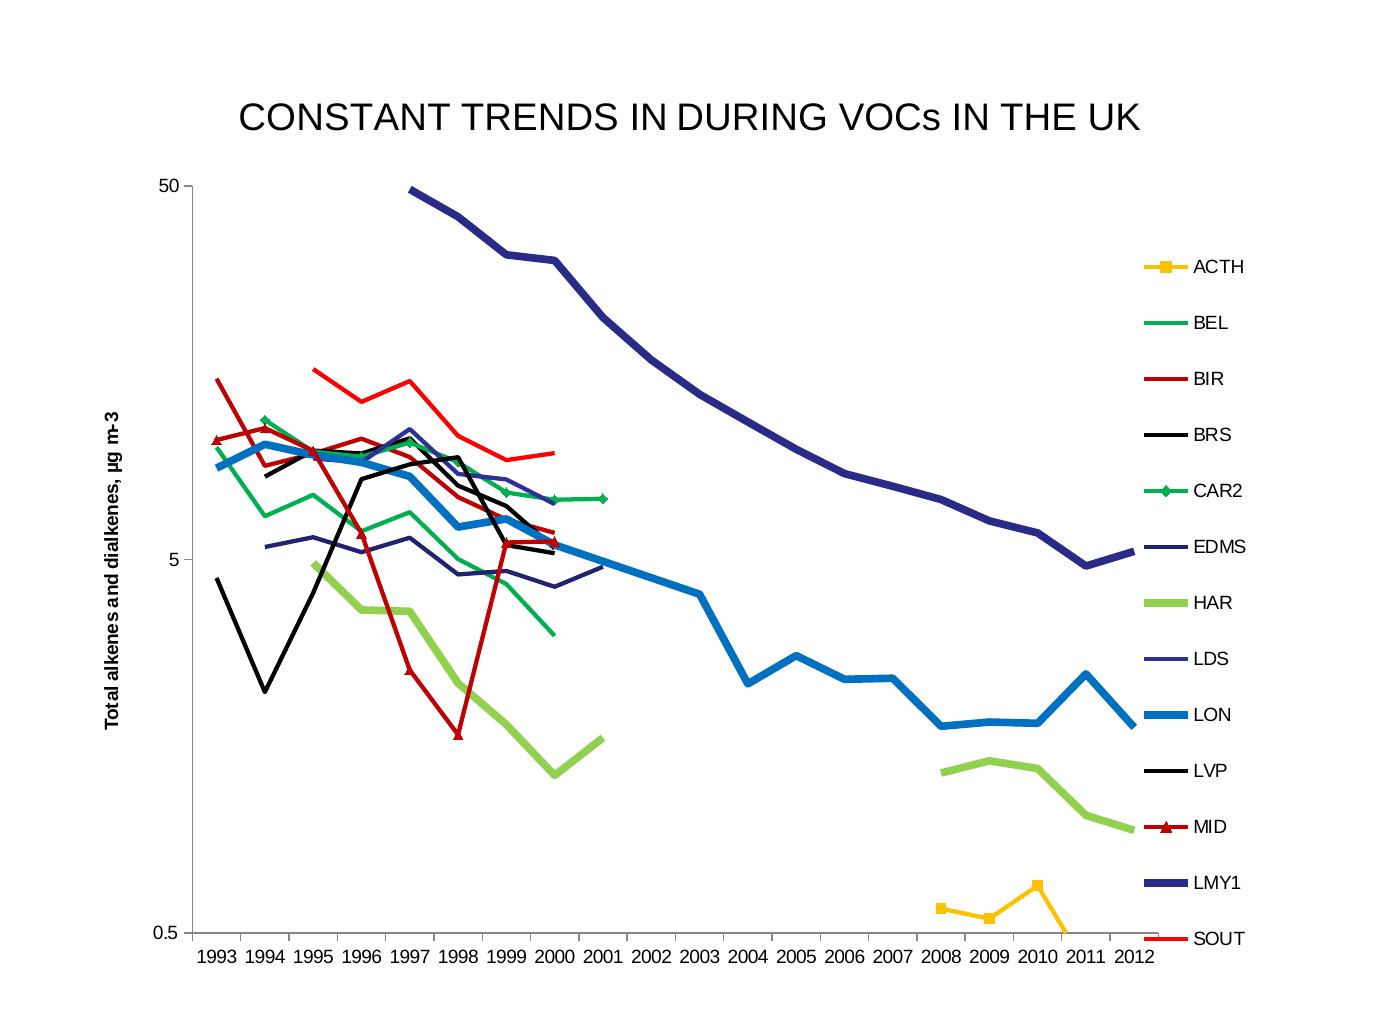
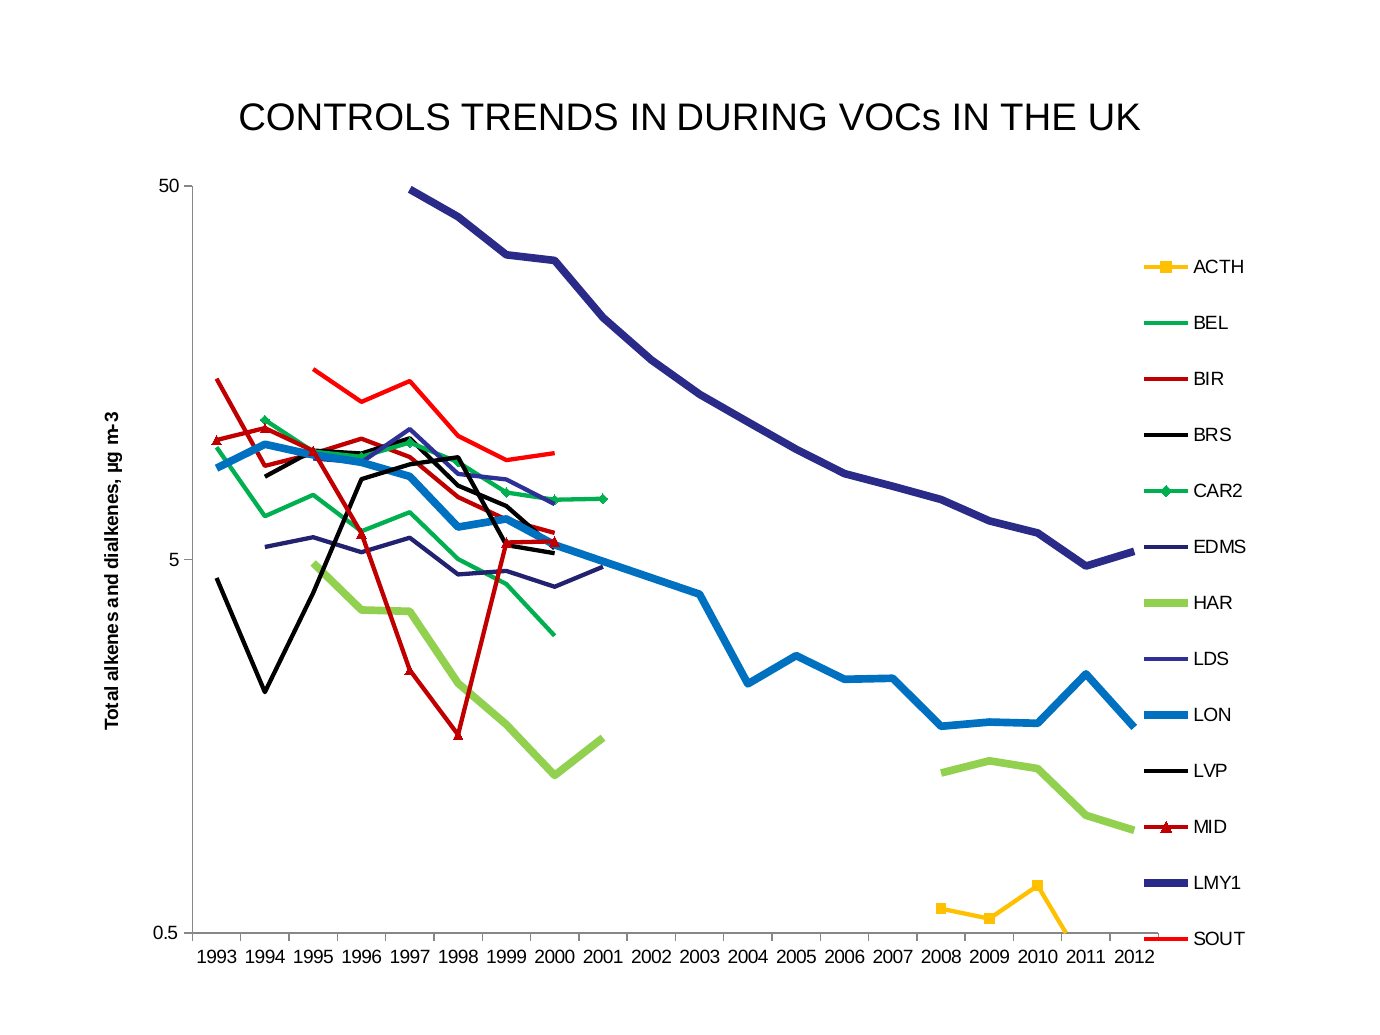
CONSTANT: CONSTANT -> CONTROLS (345, 118)
